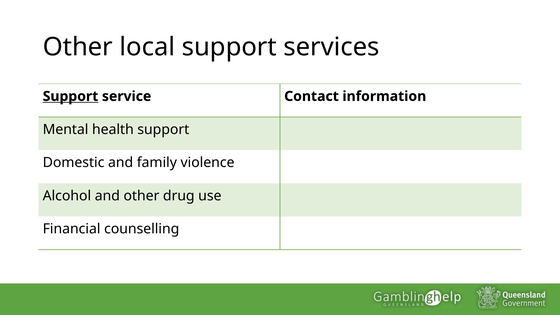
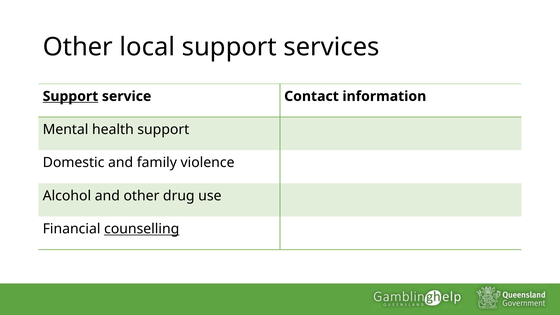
counselling underline: none -> present (142, 229)
